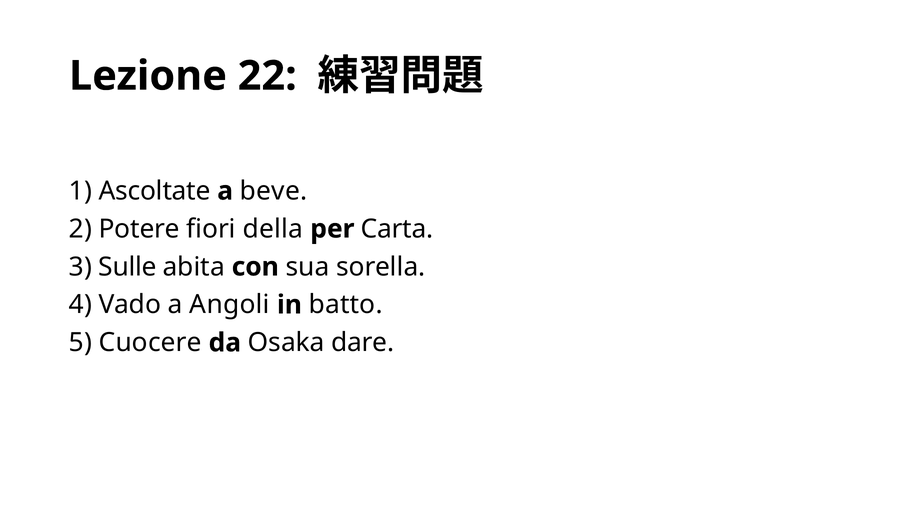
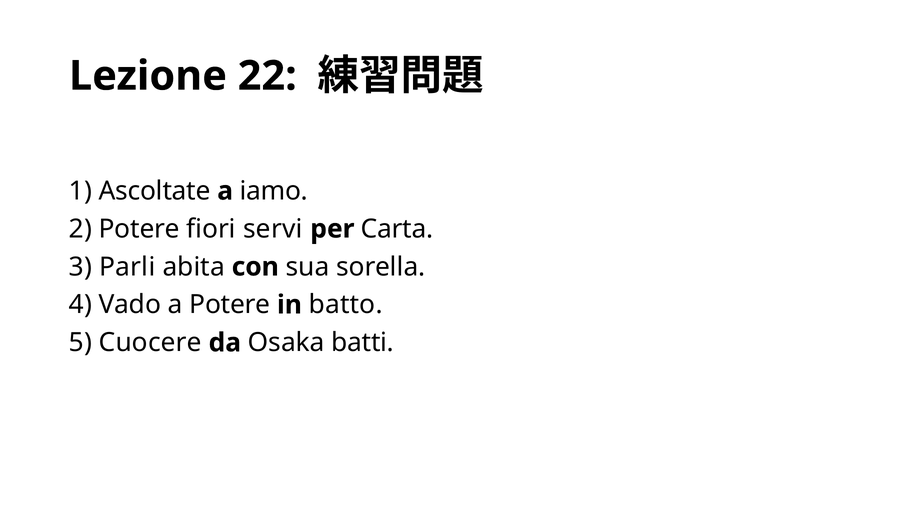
beve: beve -> iamo (274, 191)
della: della -> servi (273, 229)
Sulle: Sulle -> Parli (127, 267)
a Angoli: Angoli -> Potere (230, 305)
dare: dare -> batti (363, 343)
